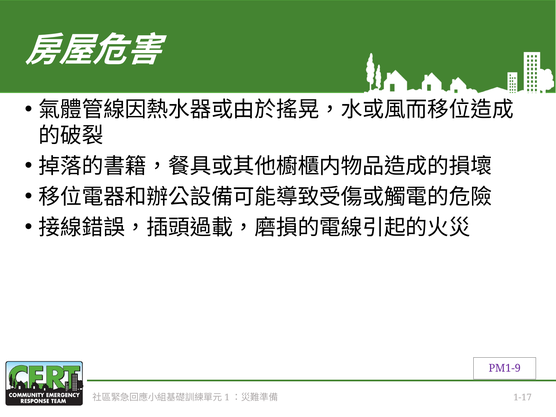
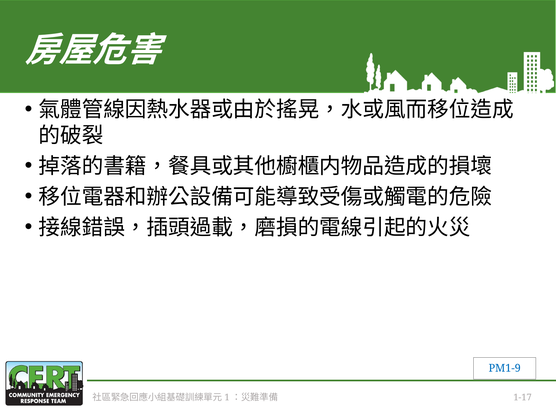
PM1-9 colour: purple -> blue (505, 368)
